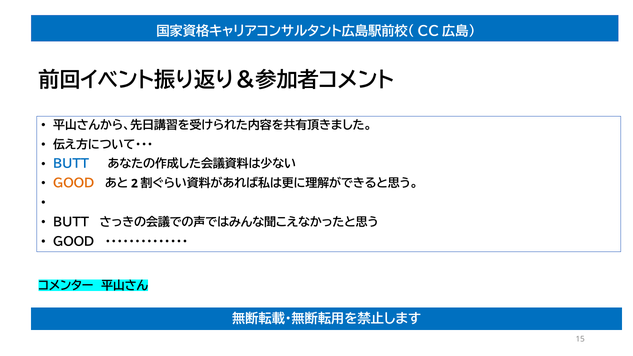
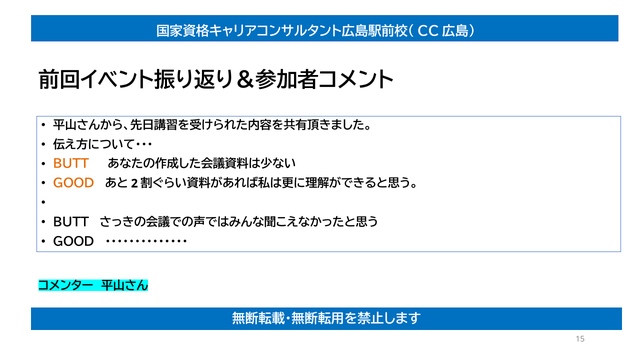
BUTT colour: blue -> orange (71, 164)
